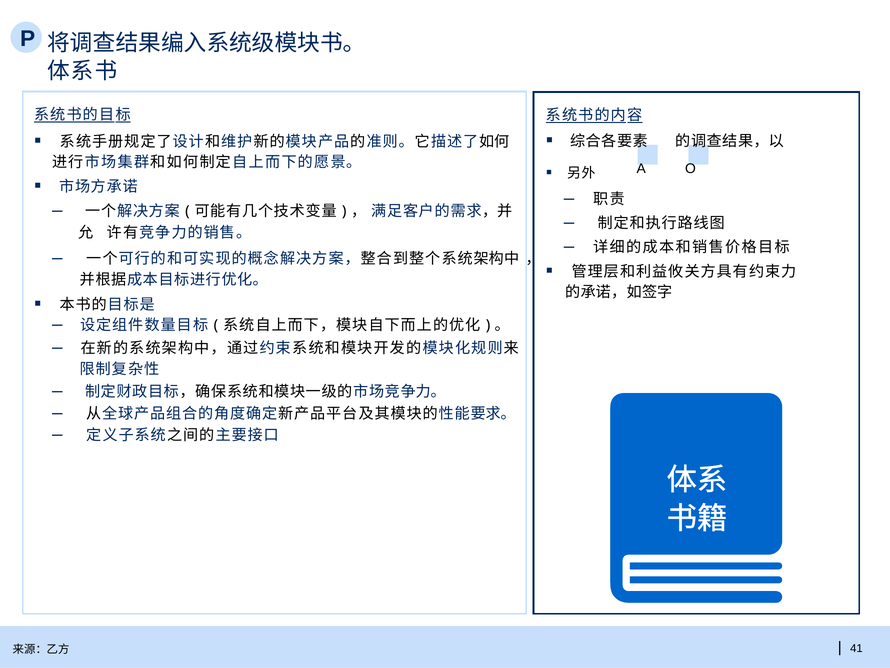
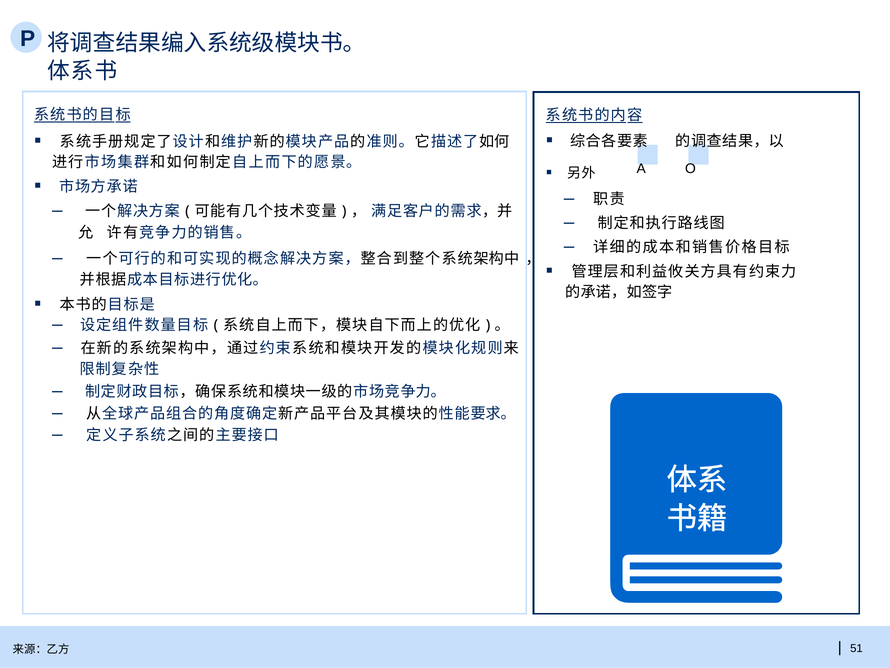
41: 41 -> 51 (856, 648)
